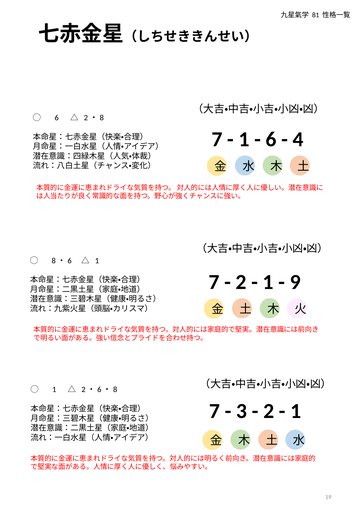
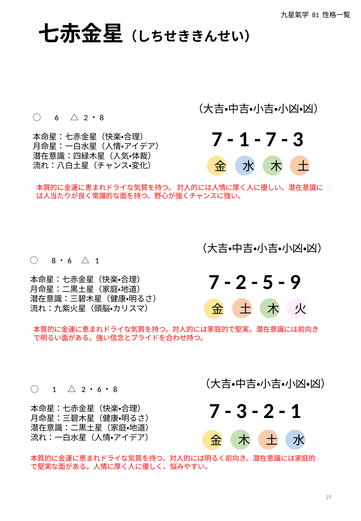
6: 6 -> 7 (271, 139)
4: 4 -> 3 (298, 139)
1: 1 -> 5 (268, 282)
